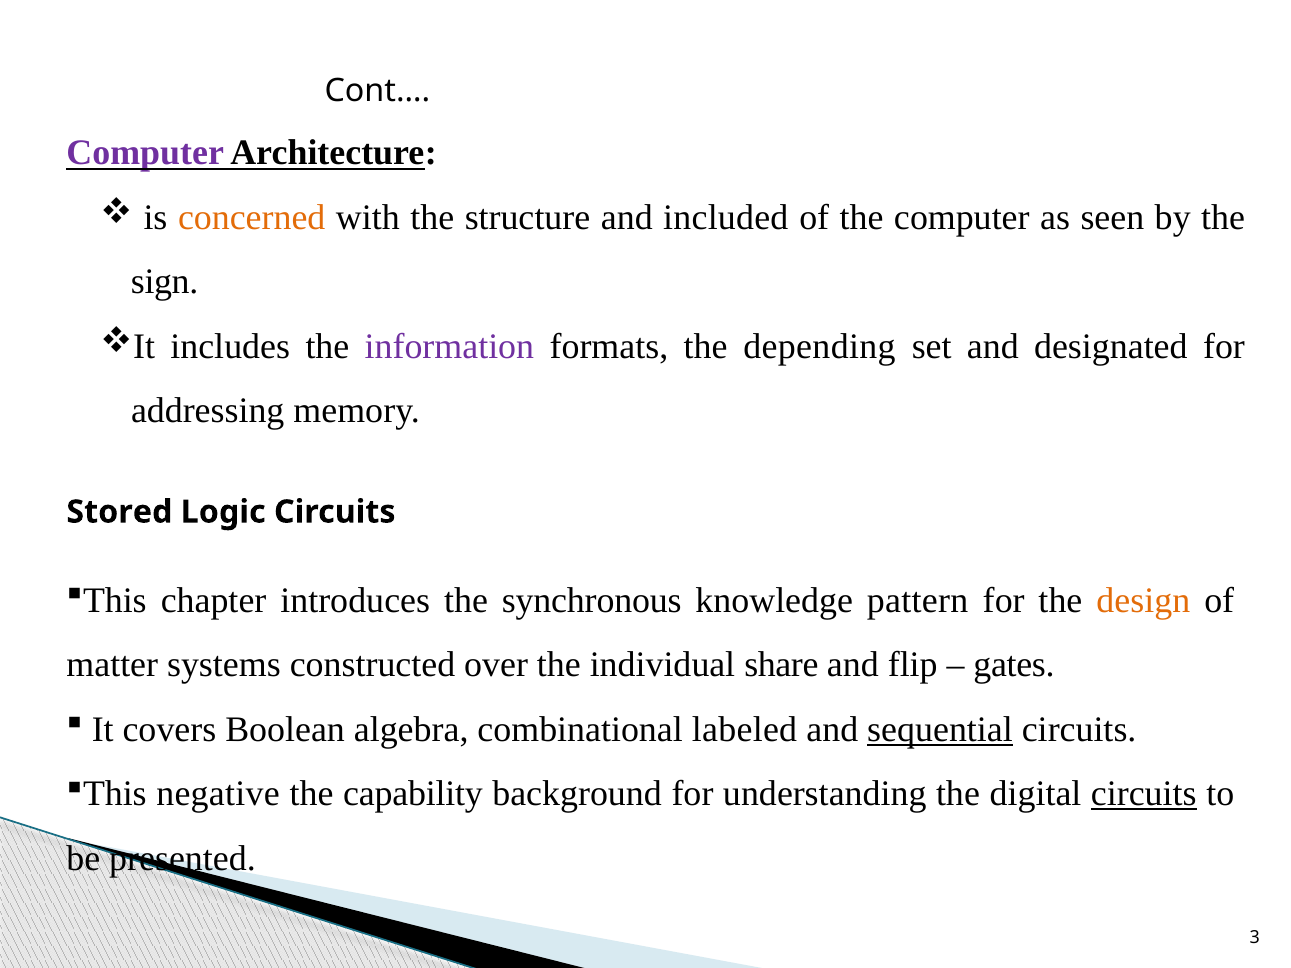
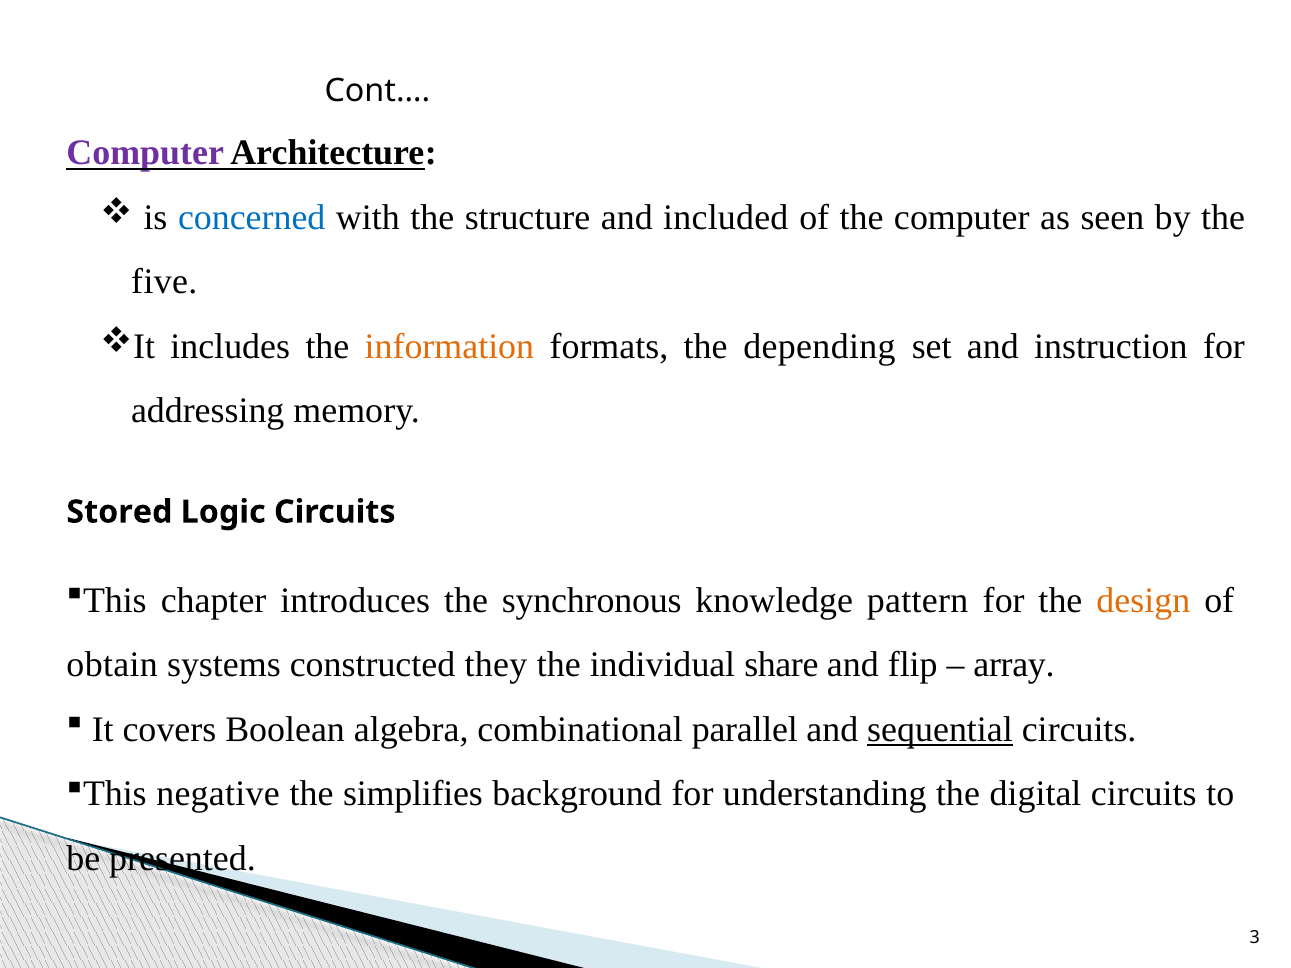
concerned colour: orange -> blue (252, 218)
sign: sign -> five (164, 282)
information colour: purple -> orange (449, 347)
designated: designated -> instruction (1111, 347)
matter: matter -> obtain (112, 665)
over: over -> they (496, 665)
gates: gates -> array (1014, 665)
labeled: labeled -> parallel (745, 730)
capability: capability -> simplifies (413, 794)
circuits underline: present -> none (1144, 794)
